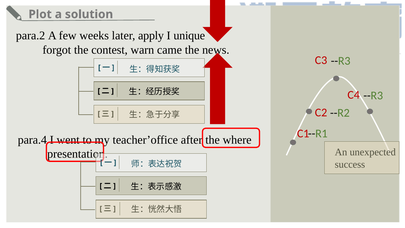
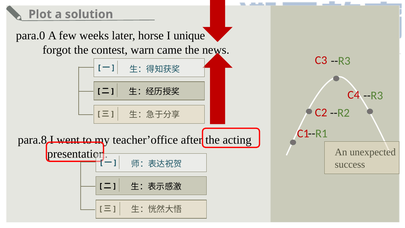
para.2: para.2 -> para.0 (31, 36)
apply: apply -> horse (151, 36)
para.4: para.4 -> para.8 (32, 140)
where: where -> acting (237, 140)
